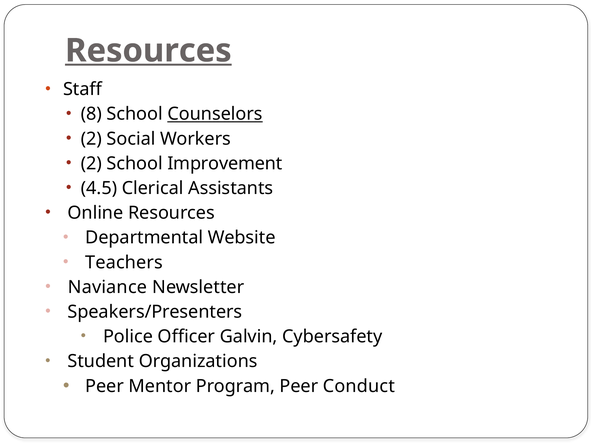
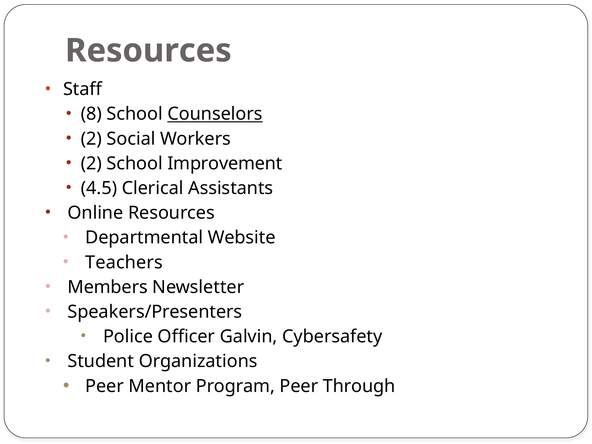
Resources underline: present -> none (148, 51)
Naviance: Naviance -> Members (108, 287)
Conduct: Conduct -> Through (359, 386)
